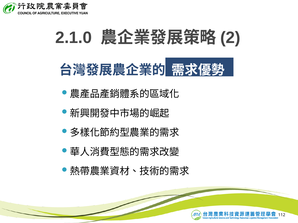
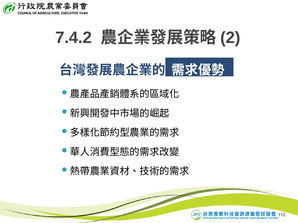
2.1.0: 2.1.0 -> 7.4.2 (74, 38)
